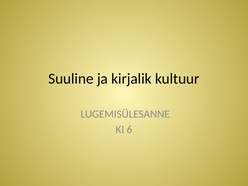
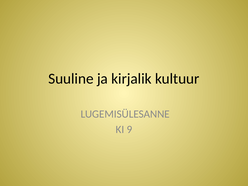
6: 6 -> 9 (129, 129)
